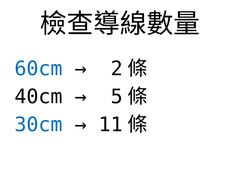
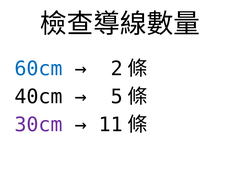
30cm colour: blue -> purple (38, 125)
